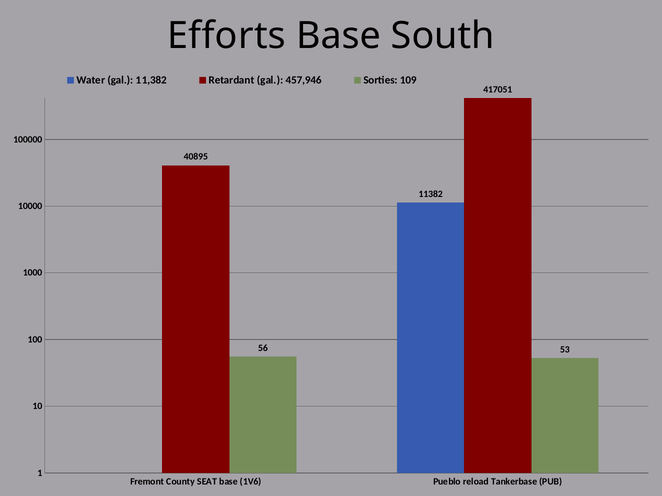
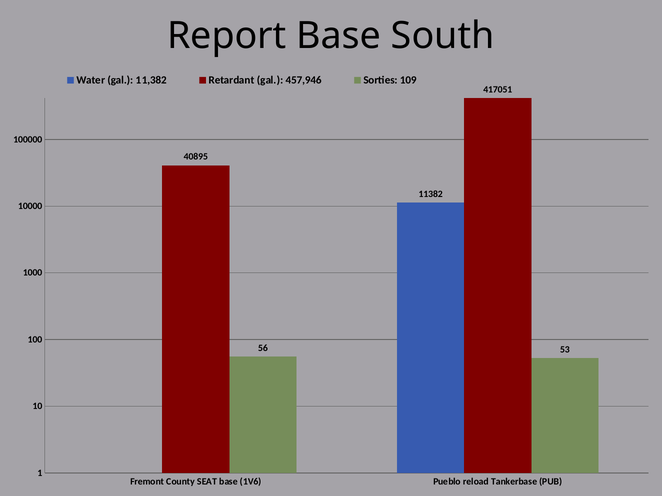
Efforts: Efforts -> Report (227, 36)
